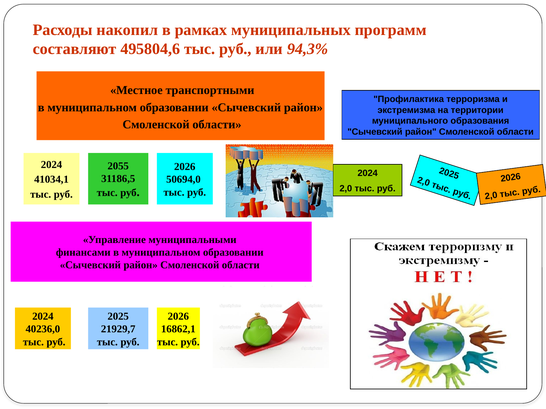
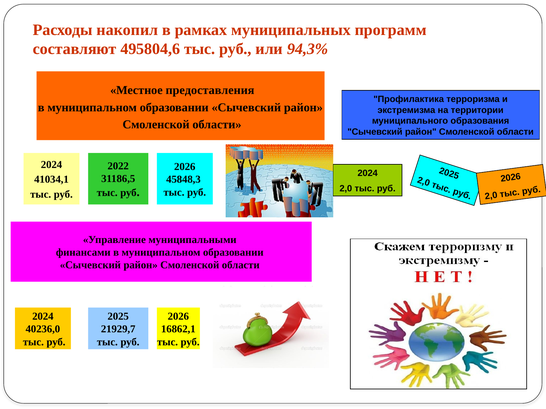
транспортными: транспортными -> предоставления (210, 90)
2055: 2055 -> 2022 (118, 166)
50694,0: 50694,0 -> 45848,3 (183, 180)
